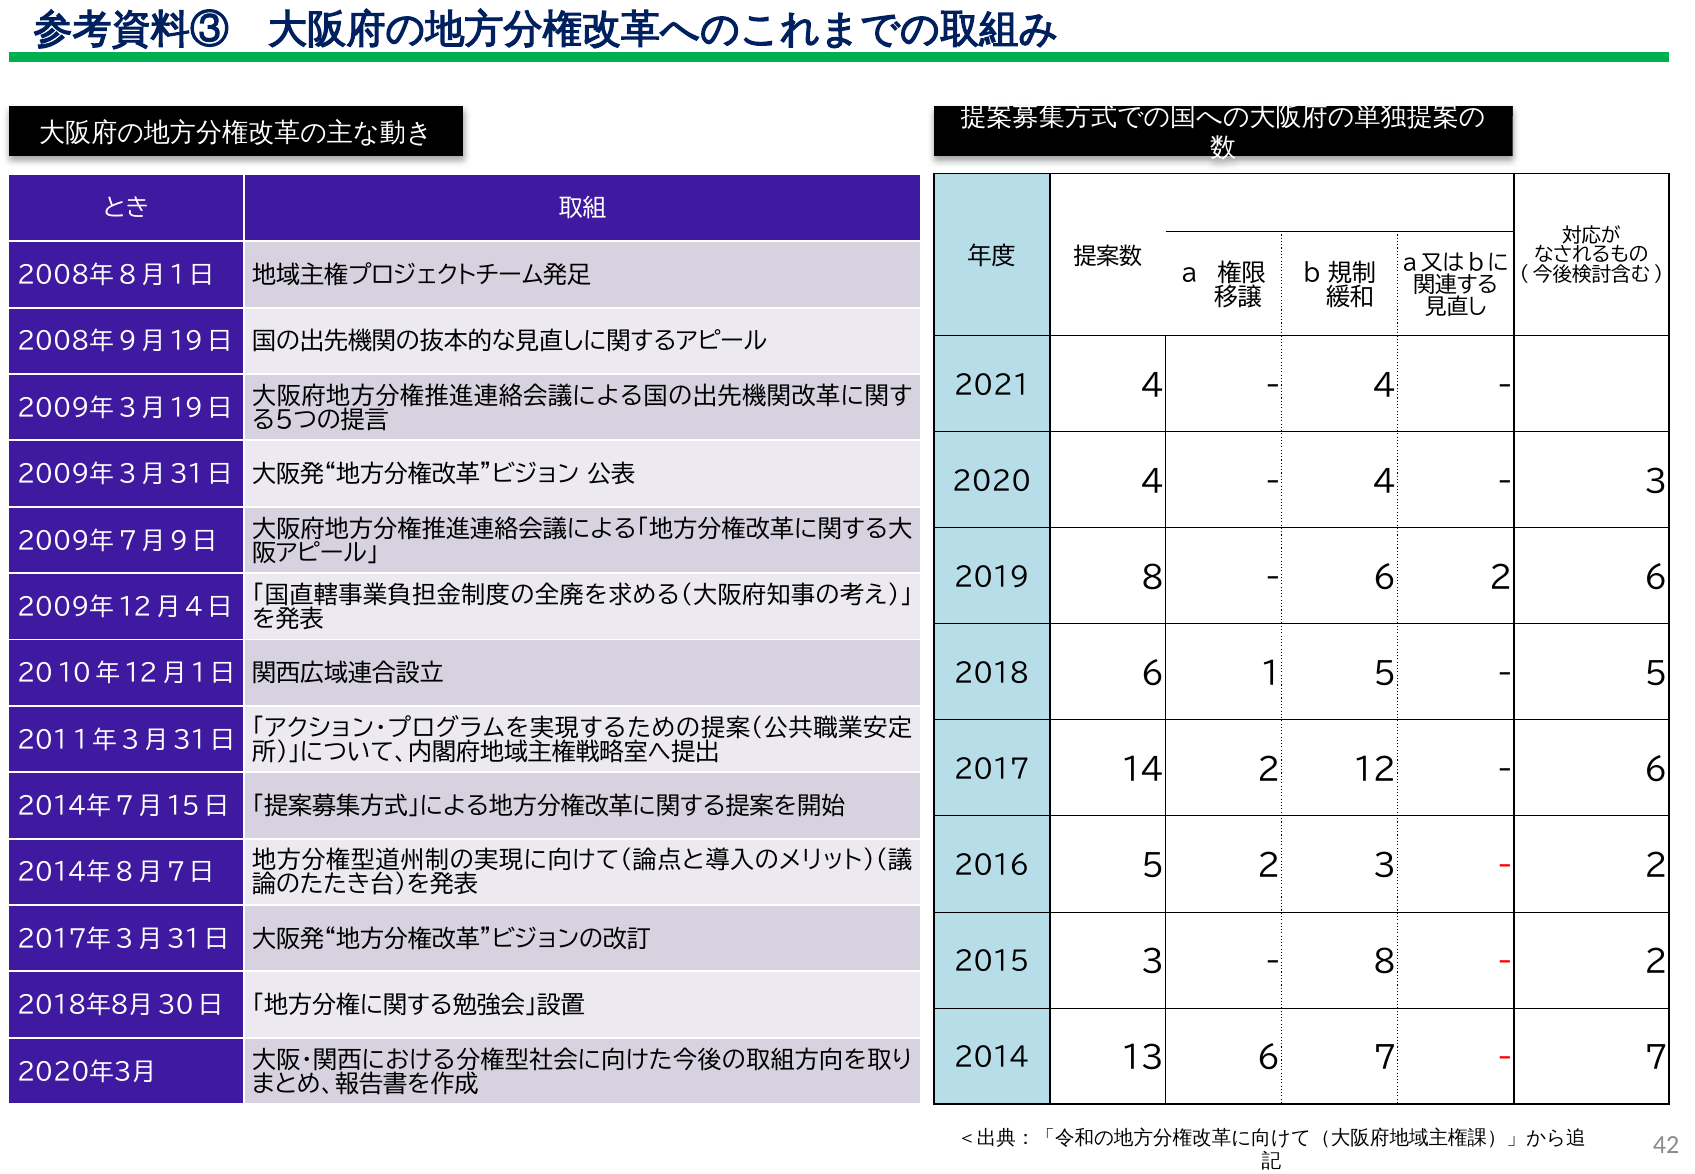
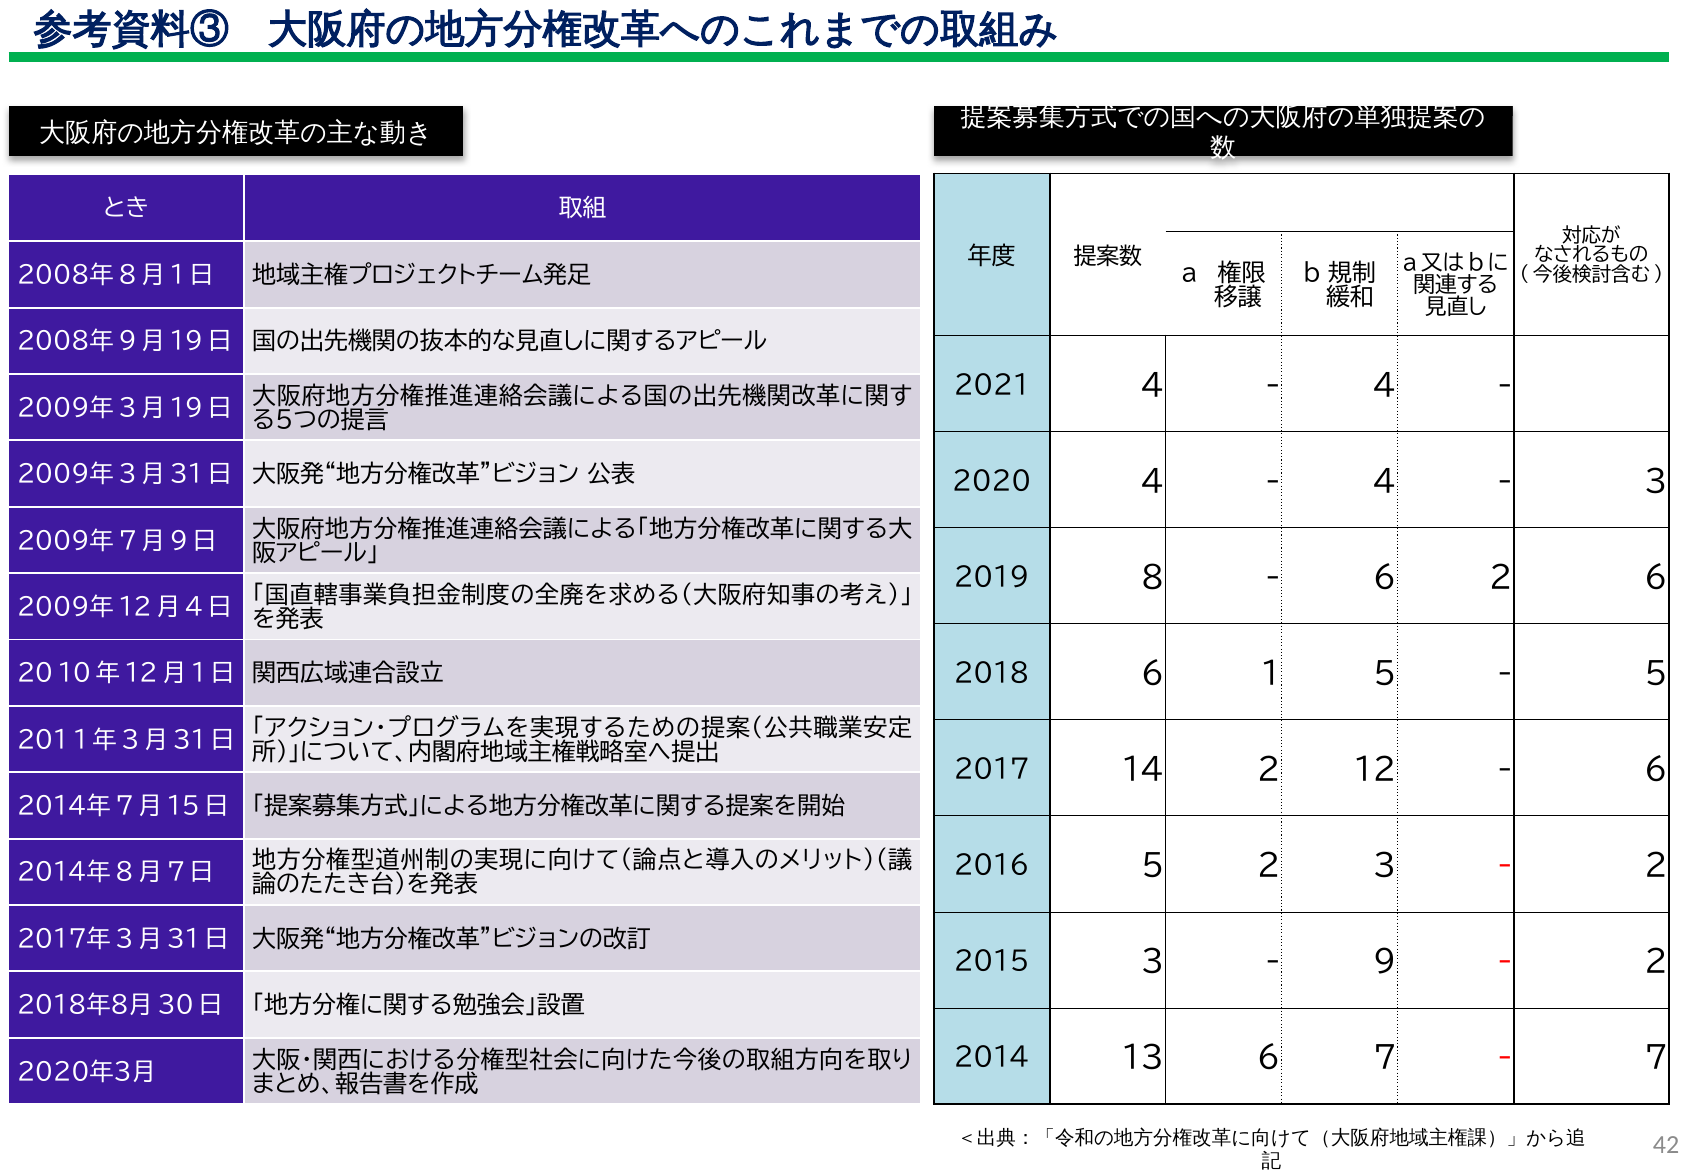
8: 8 -> 9 (1385, 962)
